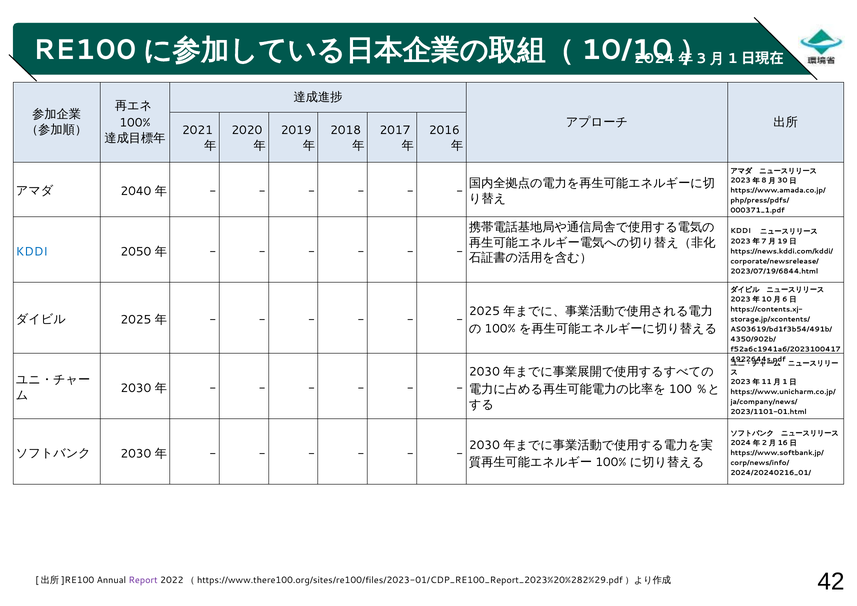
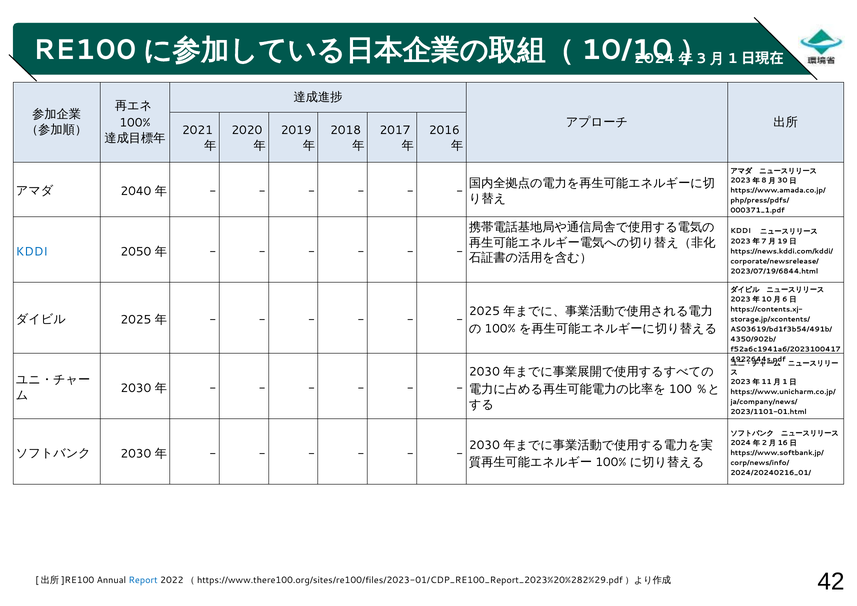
Report colour: purple -> blue (143, 580)
